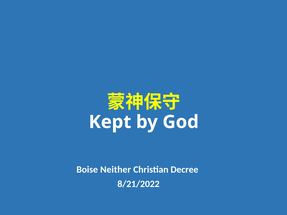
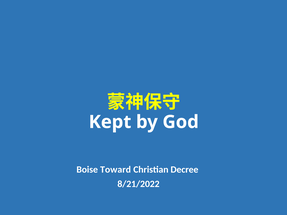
Neither: Neither -> Toward (116, 170)
